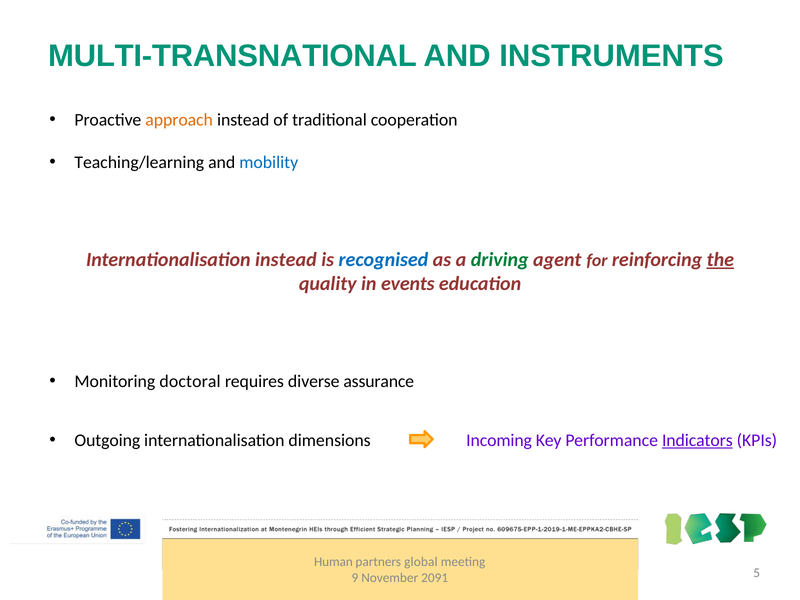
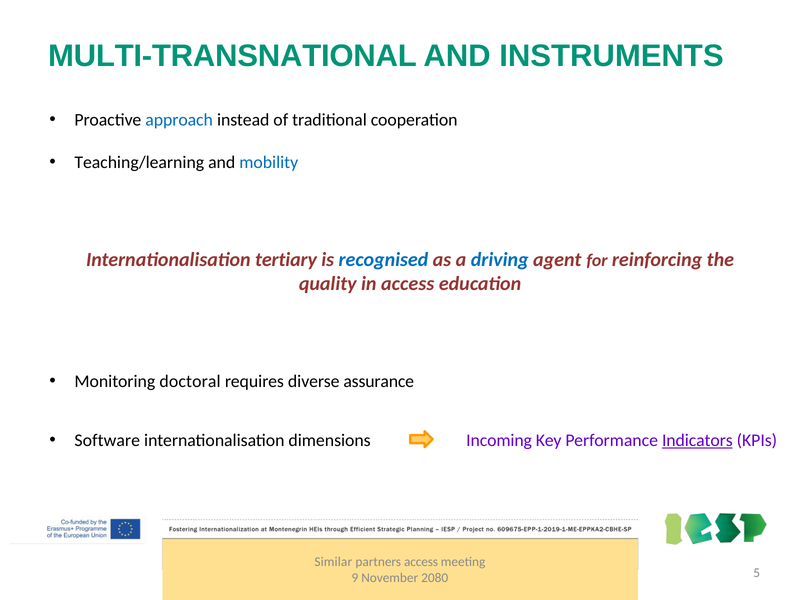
approach colour: orange -> blue (179, 120)
Internationalisation instead: instead -> tertiary (286, 260)
driving colour: green -> blue (500, 260)
the underline: present -> none (720, 260)
in events: events -> access (408, 284)
Outgoing: Outgoing -> Software (107, 440)
Human: Human -> Similar (333, 562)
partners global: global -> access (421, 562)
2091: 2091 -> 2080 (435, 578)
